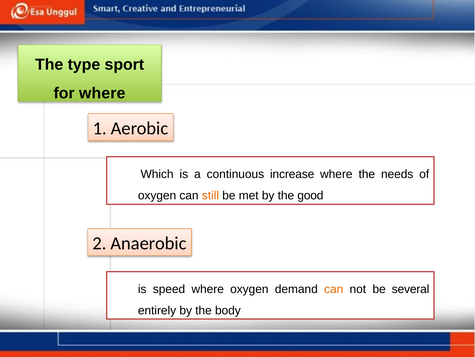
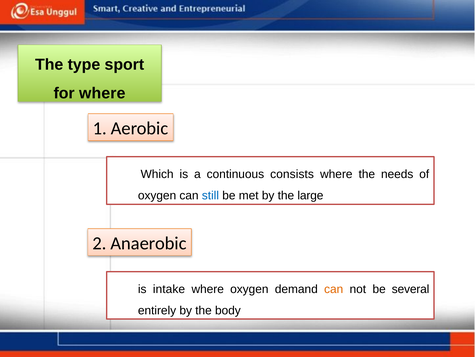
increase: increase -> consists (292, 174)
still colour: orange -> blue (210, 195)
good: good -> large (310, 195)
speed: speed -> intake (169, 289)
